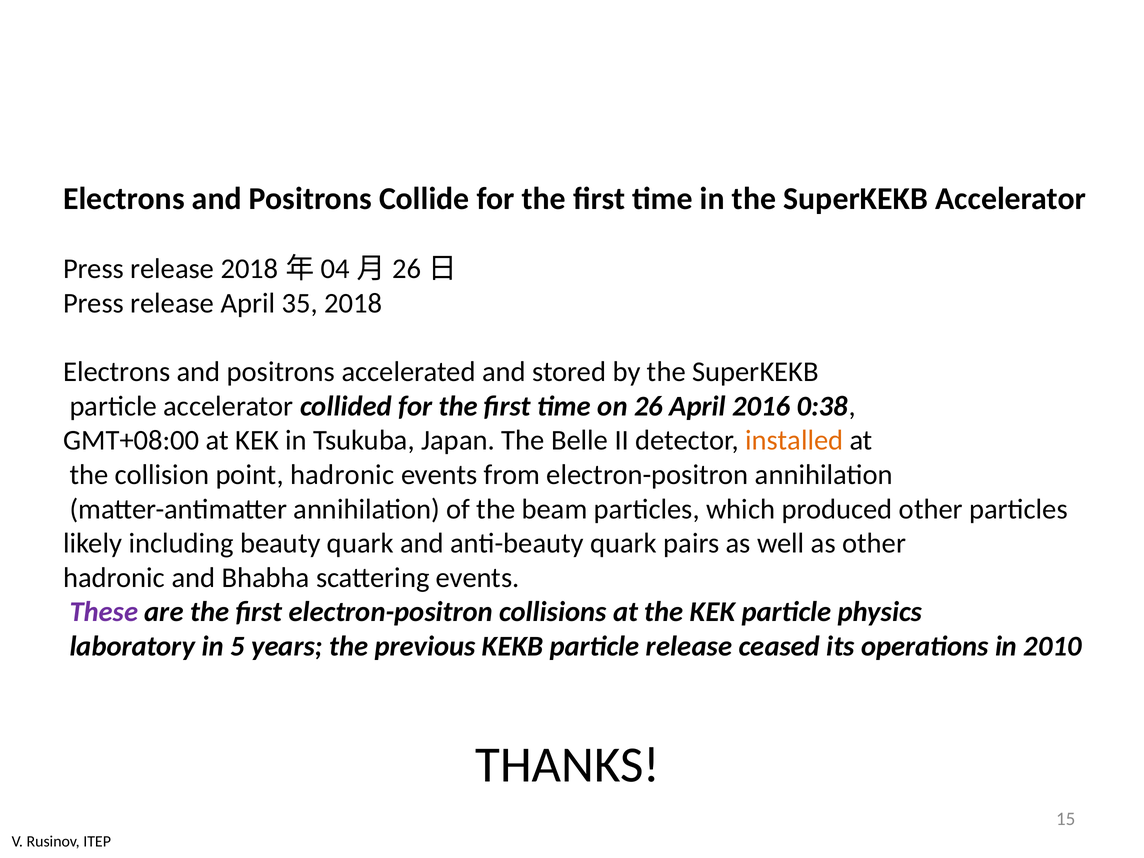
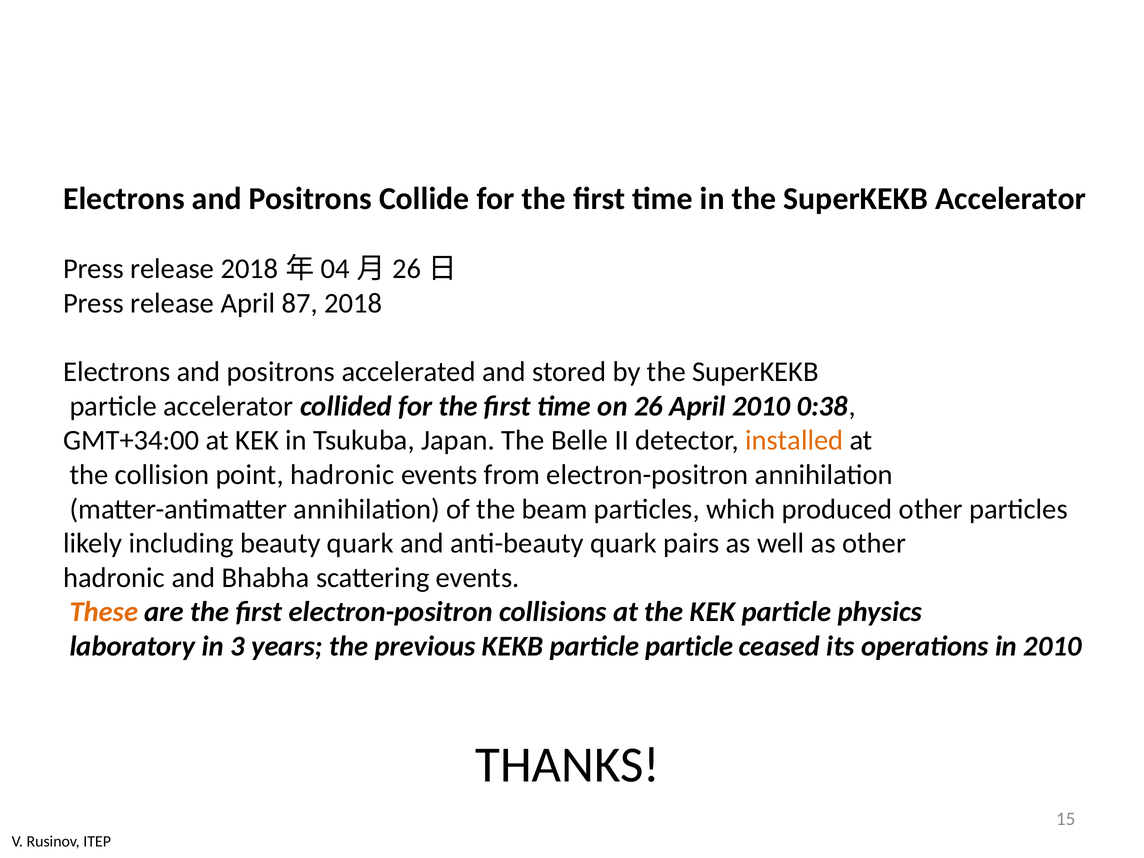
35: 35 -> 87 (300, 303)
April 2016: 2016 -> 2010 (761, 406)
GMT+08:00: GMT+08:00 -> GMT+34:00 (131, 440)
These colour: purple -> orange (104, 612)
5: 5 -> 3 (237, 646)
particle release: release -> particle (689, 646)
